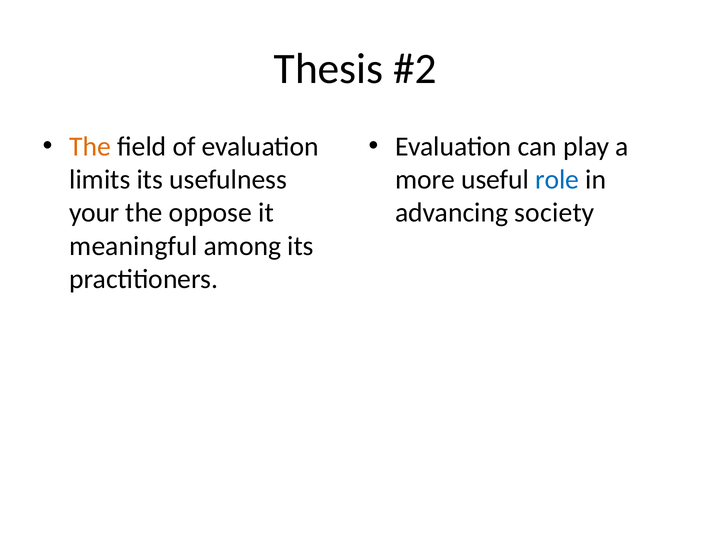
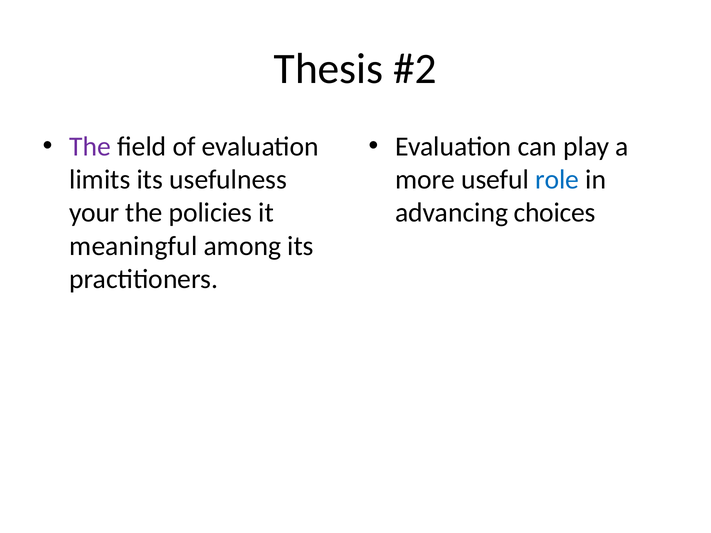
The colour: orange -> purple (90, 147)
oppose: oppose -> policies (211, 213)
society: society -> choices (555, 213)
